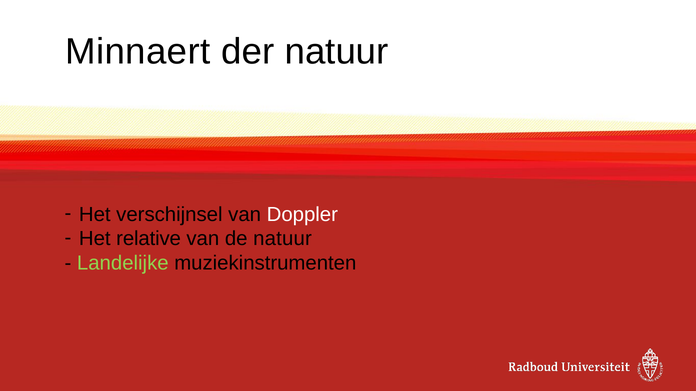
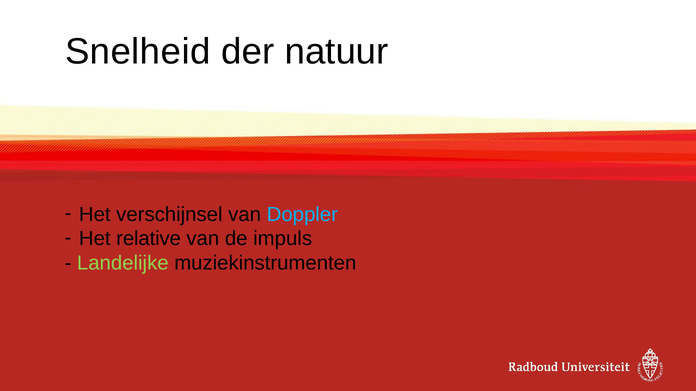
Minnaert: Minnaert -> Snelheid (138, 52)
Doppler colour: white -> light blue (302, 215)
de natuur: natuur -> impuls (283, 239)
